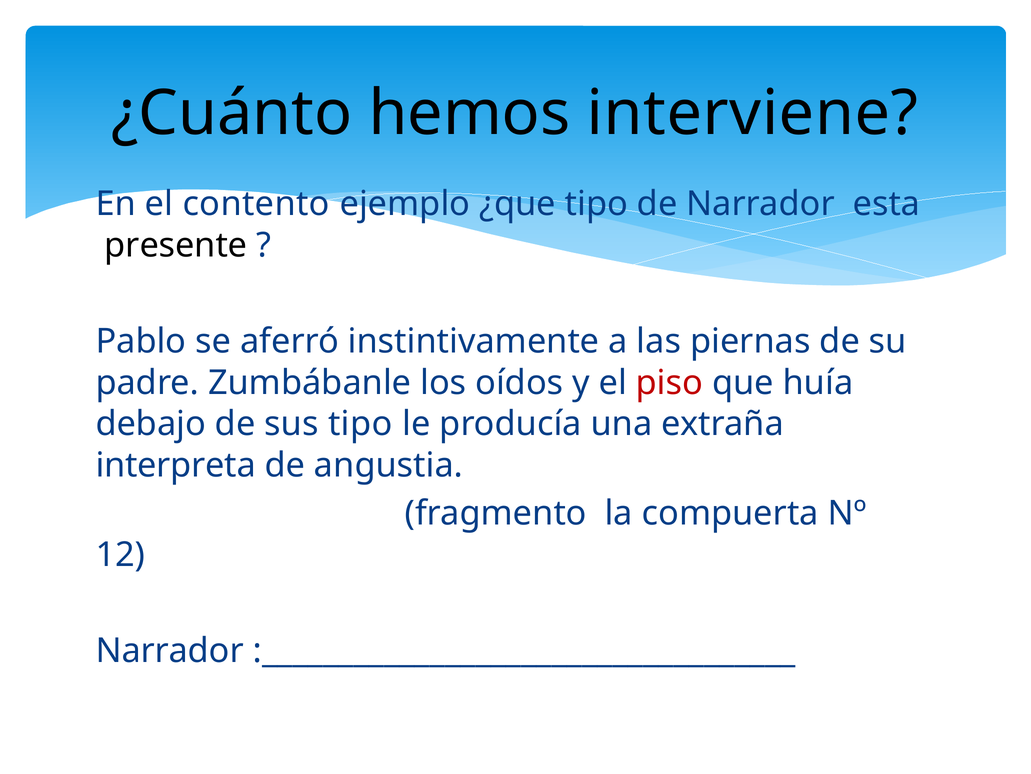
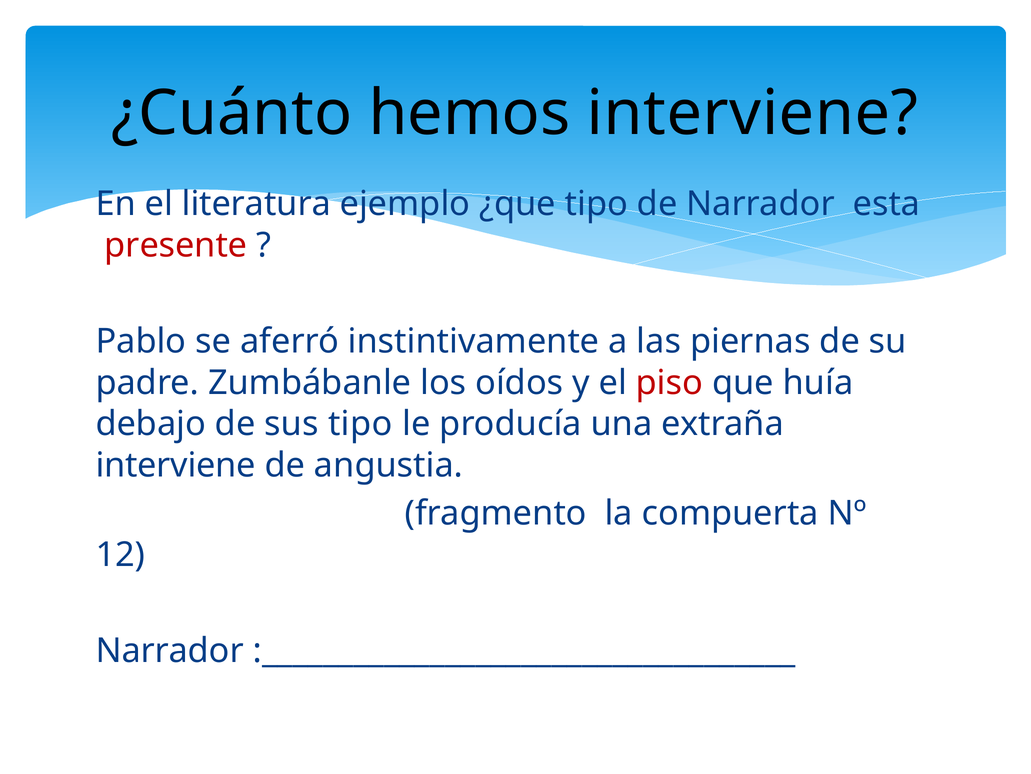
contento: contento -> literatura (256, 204)
presente colour: black -> red (176, 245)
interpreta: interpreta -> interviene (176, 465)
